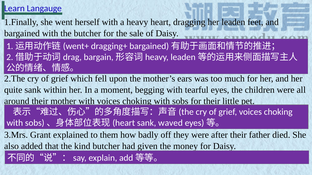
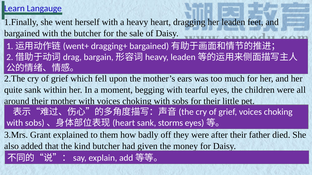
waved: waved -> storms (171, 123)
